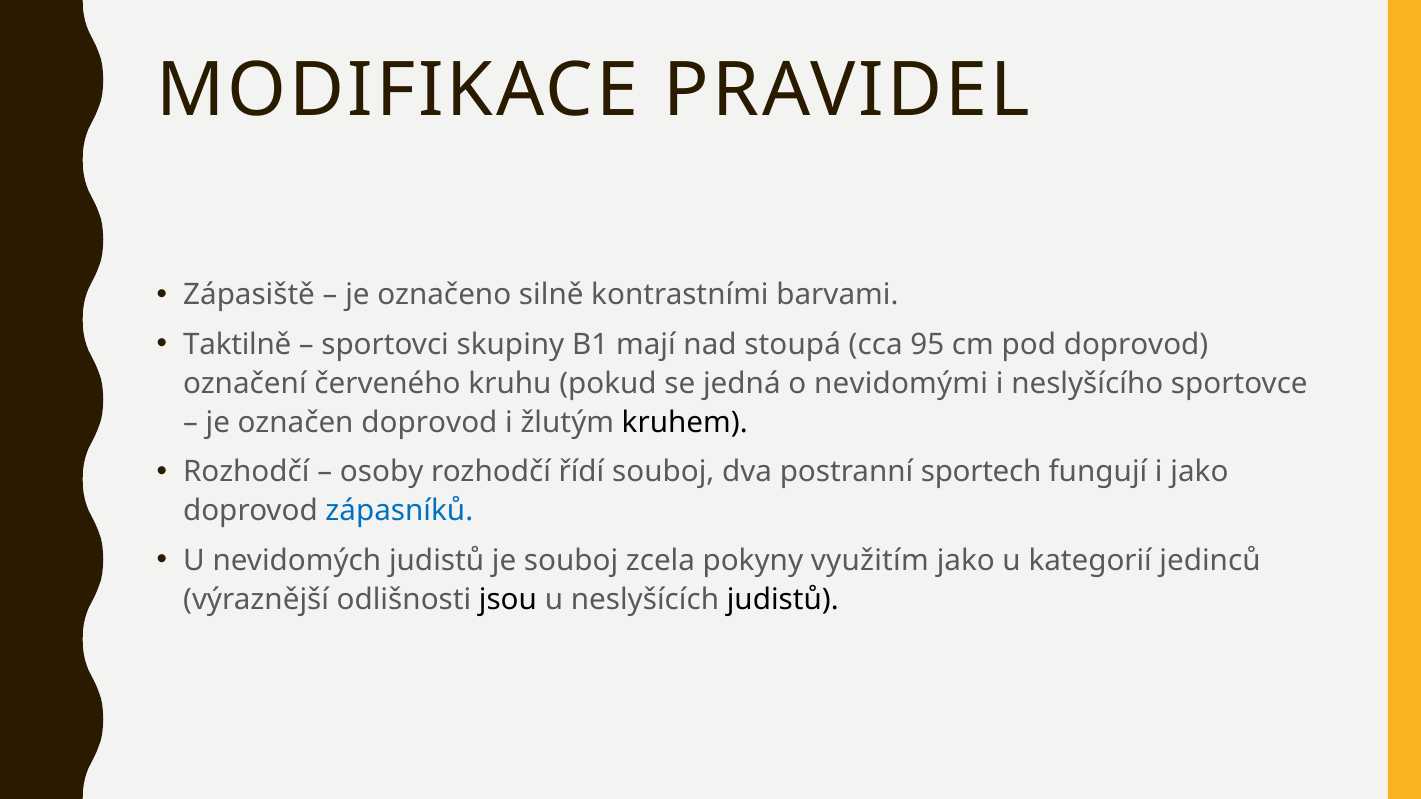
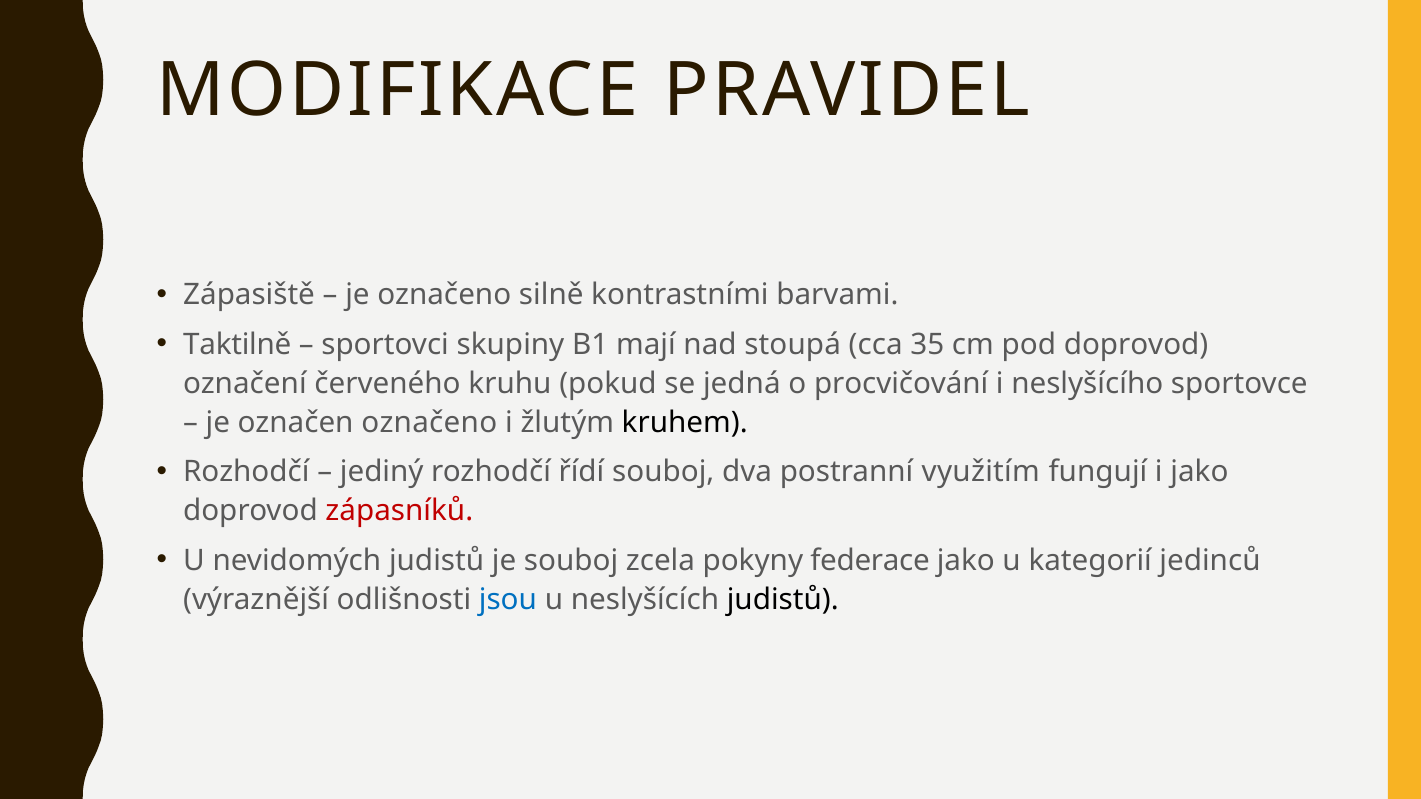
95: 95 -> 35 (927, 345)
nevidomými: nevidomými -> procvičování (901, 384)
označen doprovod: doprovod -> označeno (429, 423)
osoby: osoby -> jediný (382, 472)
sportech: sportech -> využitím (981, 472)
zápasníků colour: blue -> red (399, 511)
využitím: využitím -> federace (870, 561)
jsou colour: black -> blue (508, 600)
